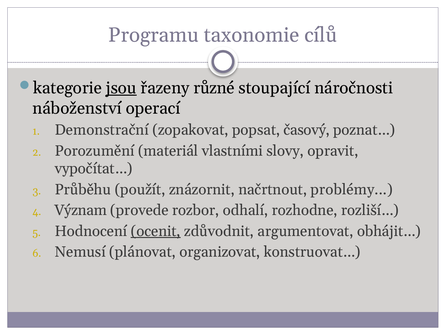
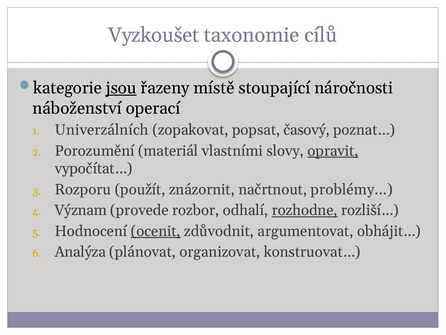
Programu: Programu -> Vyzkoušet (154, 35)
různé: různé -> místě (214, 88)
Demonstrační: Demonstrační -> Univerzálních (102, 130)
opravit underline: none -> present (333, 151)
Průběhu: Průběhu -> Rozporu (83, 189)
rozhodne underline: none -> present (305, 210)
Nemusí: Nemusí -> Analýza (80, 252)
